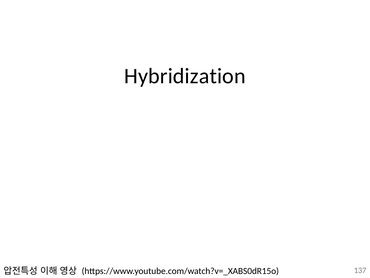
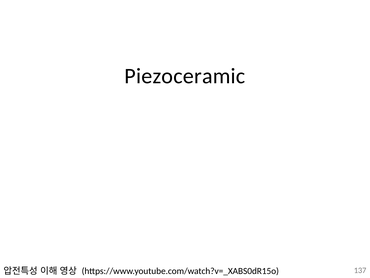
Hybridization: Hybridization -> Piezoceramic (185, 76)
